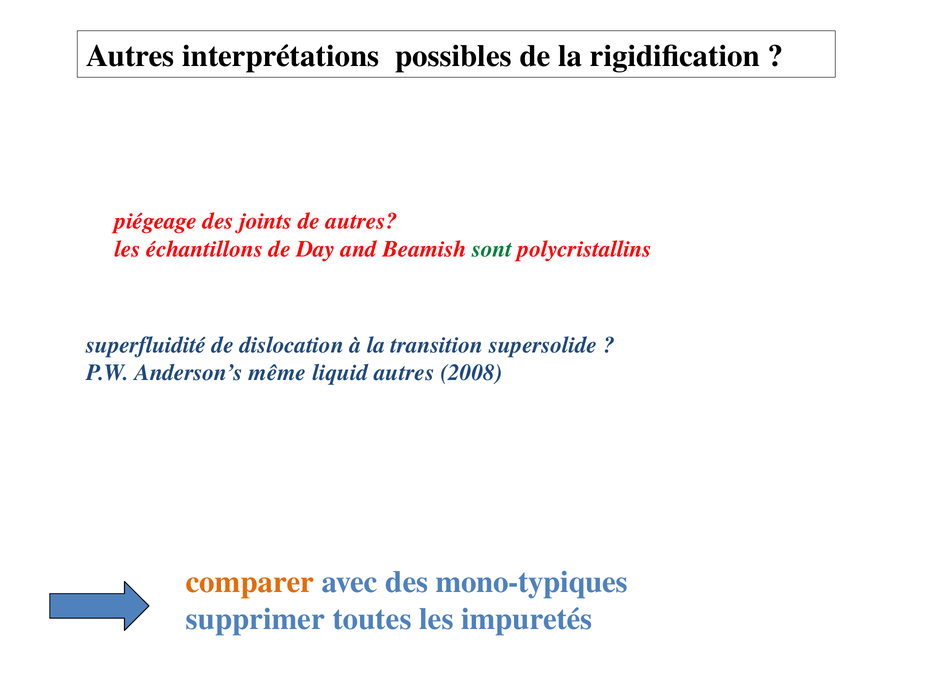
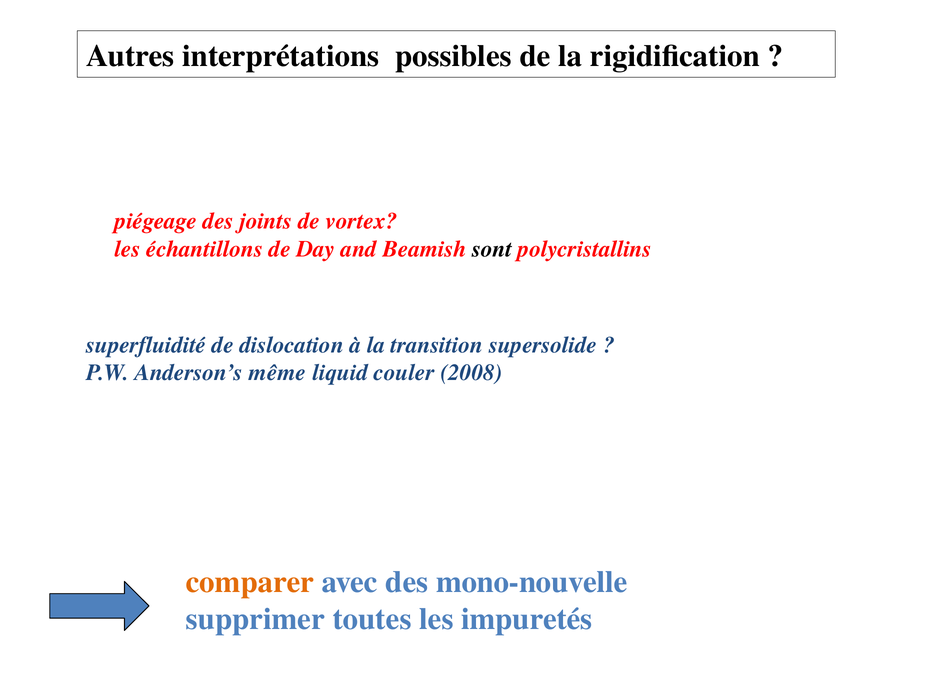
de autres: autres -> vortex (362, 221)
sont colour: green -> black (492, 249)
liquid autres: autres -> couler (404, 373)
mono-typiques: mono-typiques -> mono-nouvelle (532, 582)
